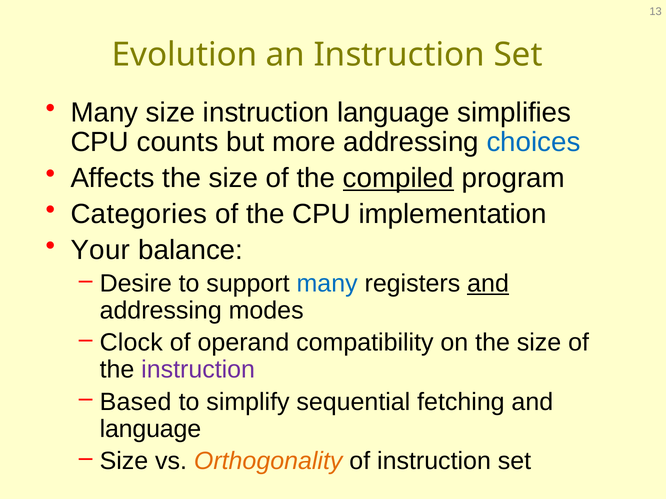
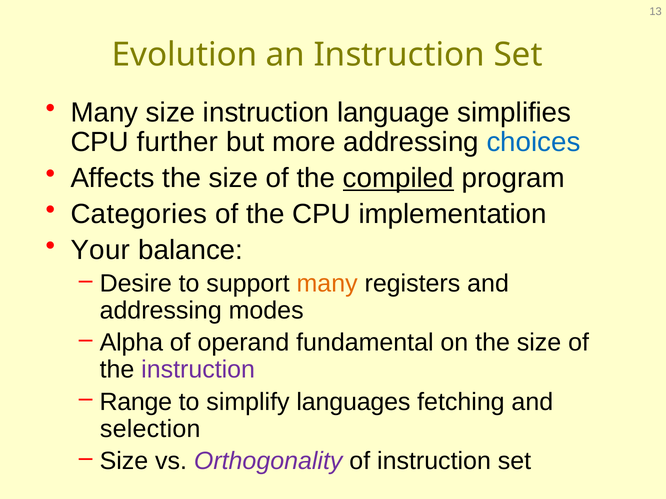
counts: counts -> further (177, 142)
many colour: blue -> orange (327, 284)
and underline: present -> none (488, 284)
Clock: Clock -> Alpha (131, 343)
compatibility: compatibility -> fundamental (365, 343)
Based: Based -> Range (136, 402)
sequential: sequential -> languages (353, 402)
language: language -> selection (150, 429)
Orthogonality colour: orange -> purple (268, 461)
